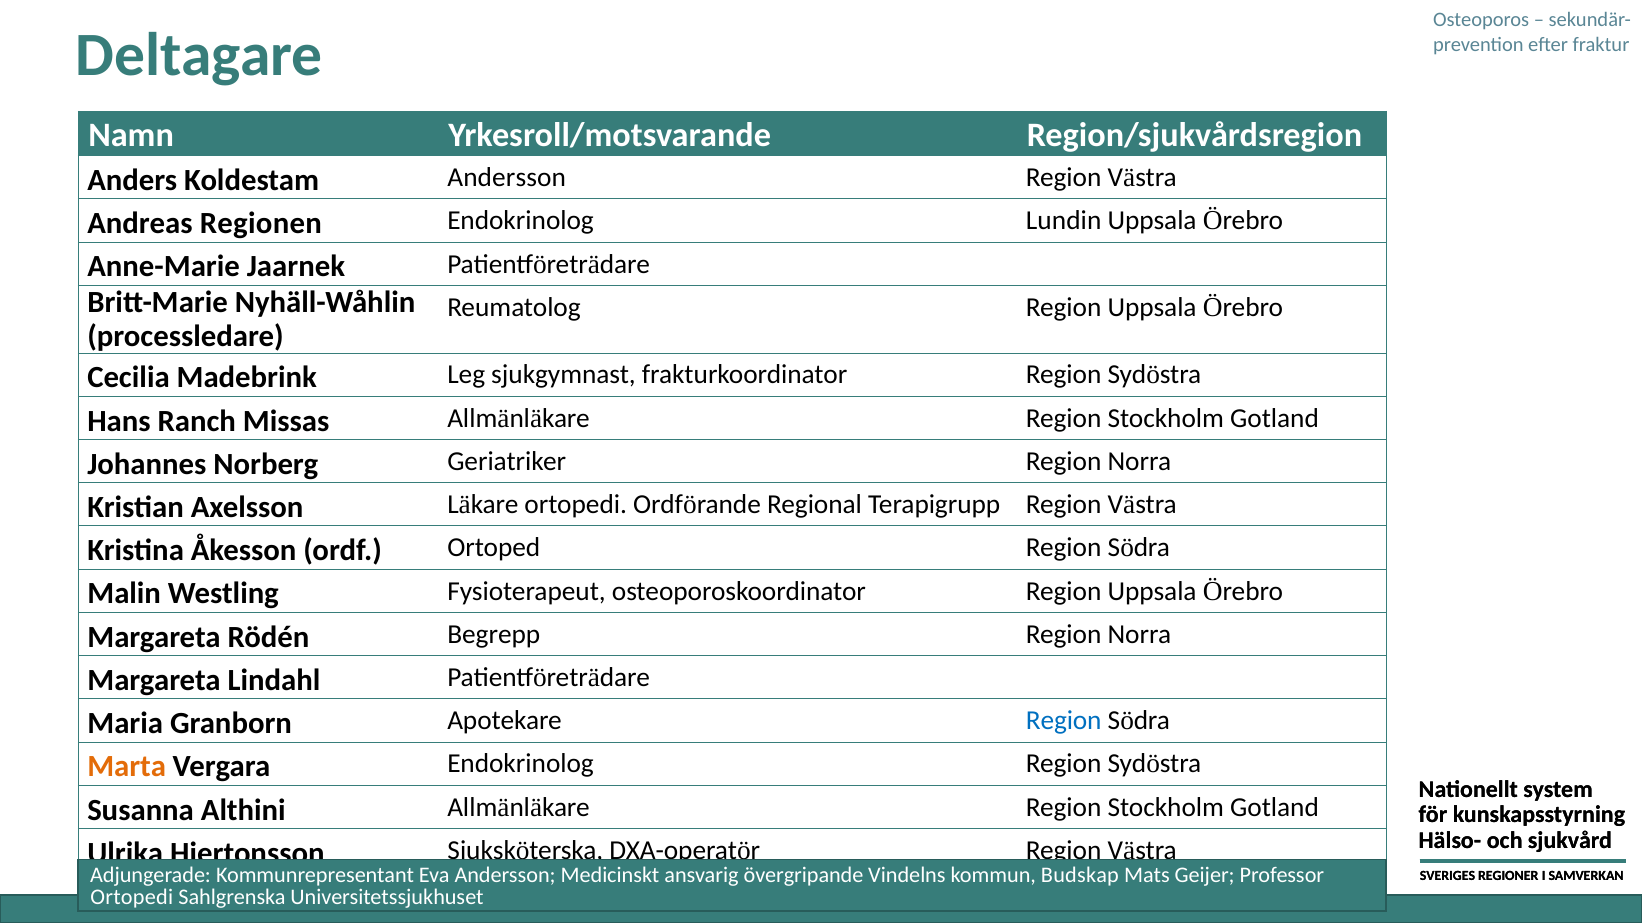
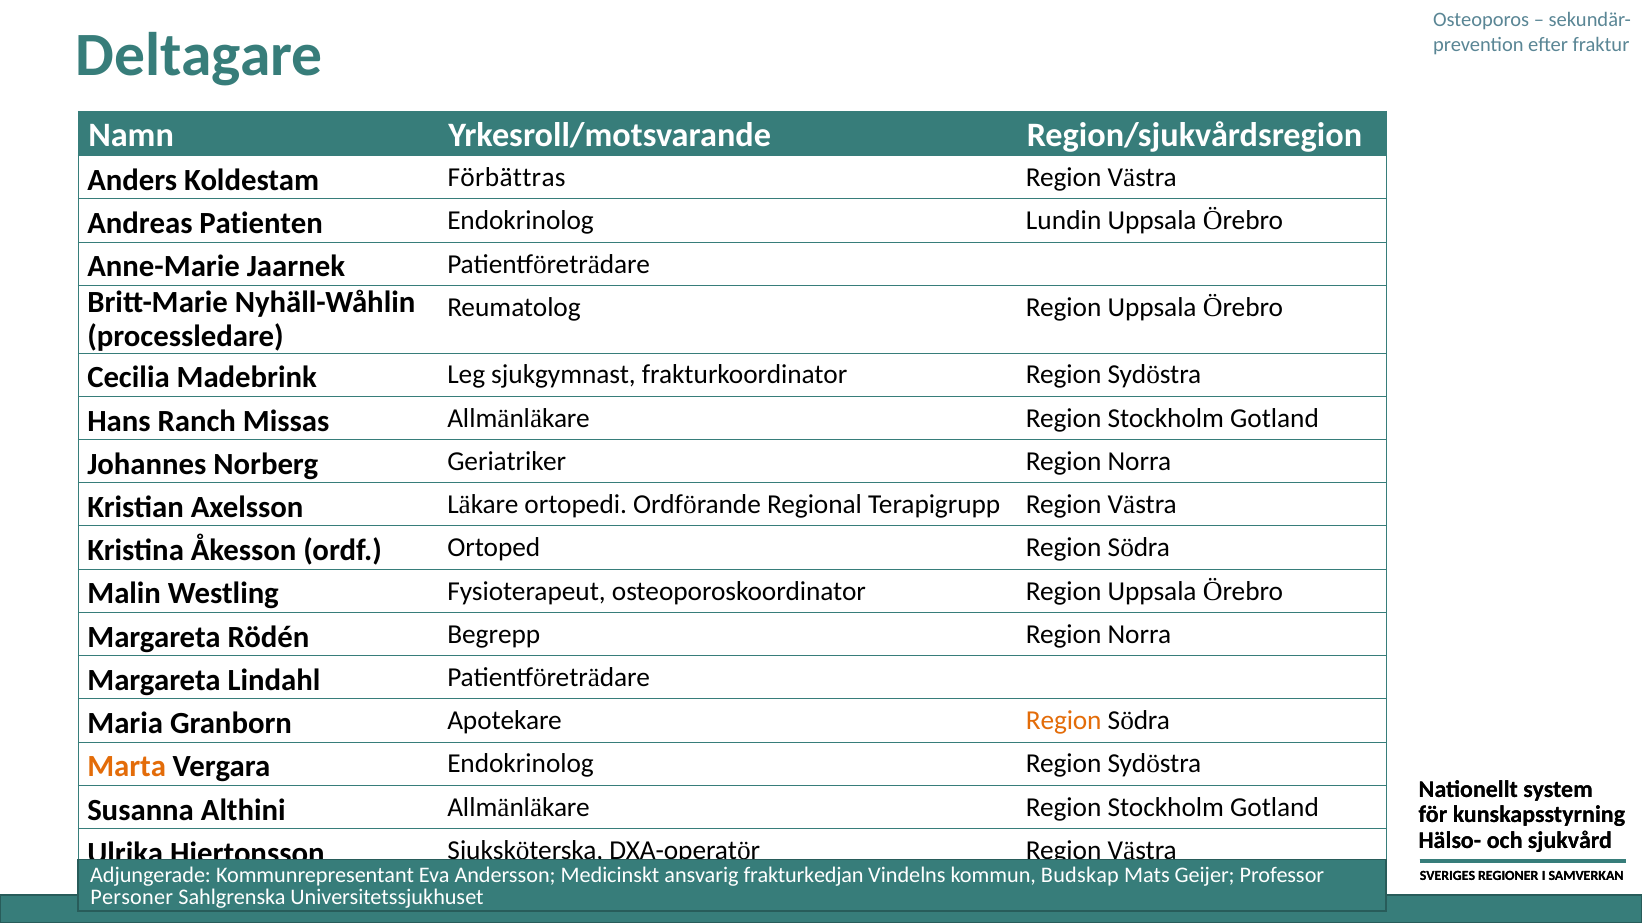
Koldestam Andersson: Andersson -> Förbättras (507, 178)
Regionen: Regionen -> Patienten (261, 224)
Region colour: blue -> orange (1064, 721)
övergripande: övergripande -> frakturkedjan (804, 876)
Ortopedi: Ortopedi -> Personer (132, 897)
